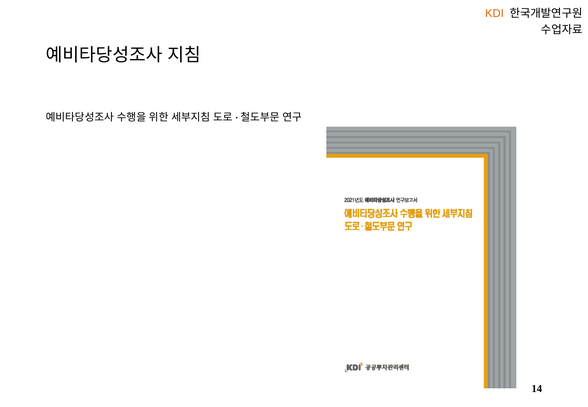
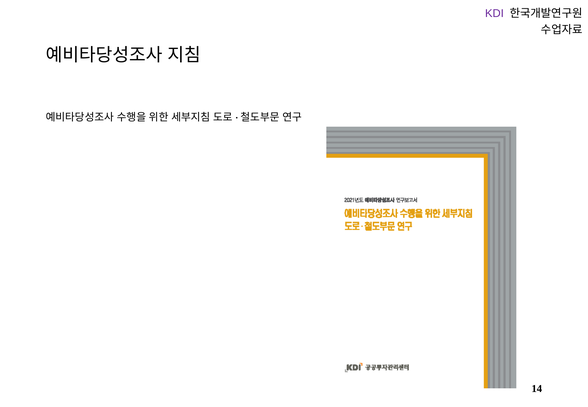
KDI colour: orange -> purple (494, 13)
